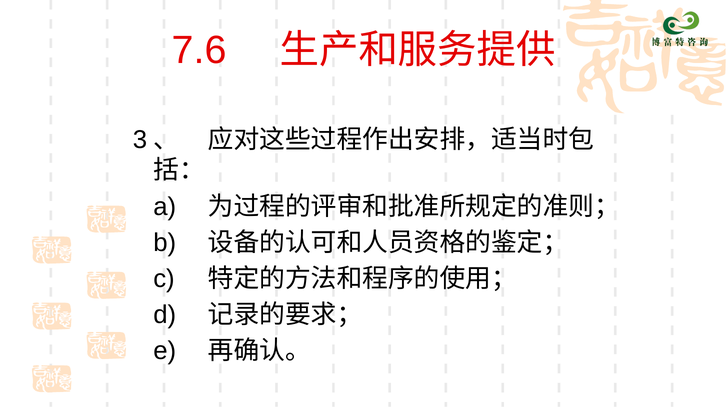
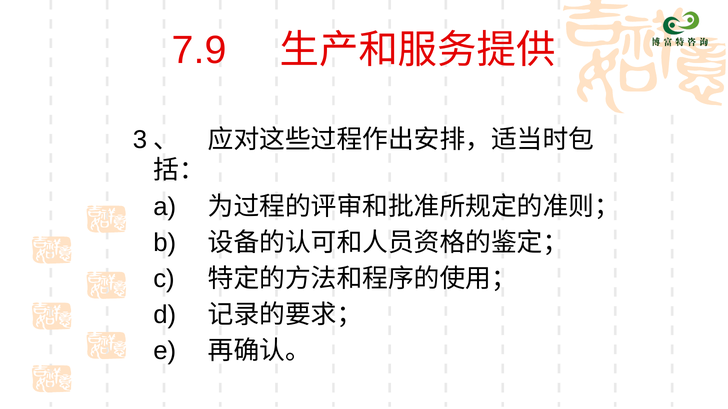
7.6: 7.6 -> 7.9 (199, 51)
